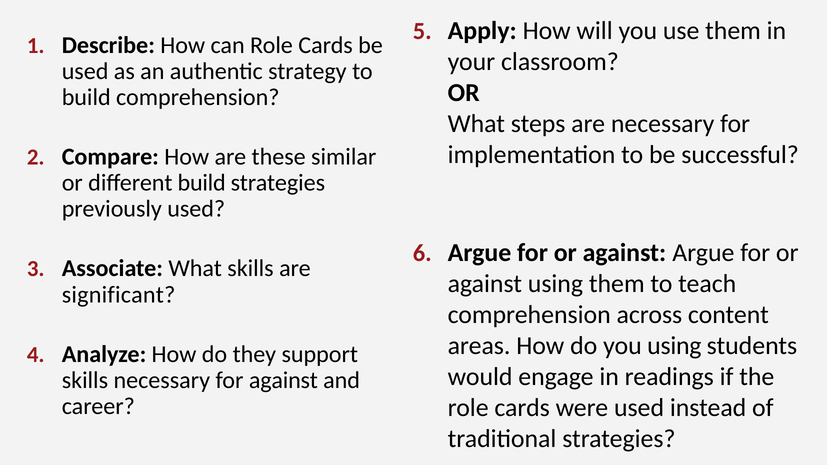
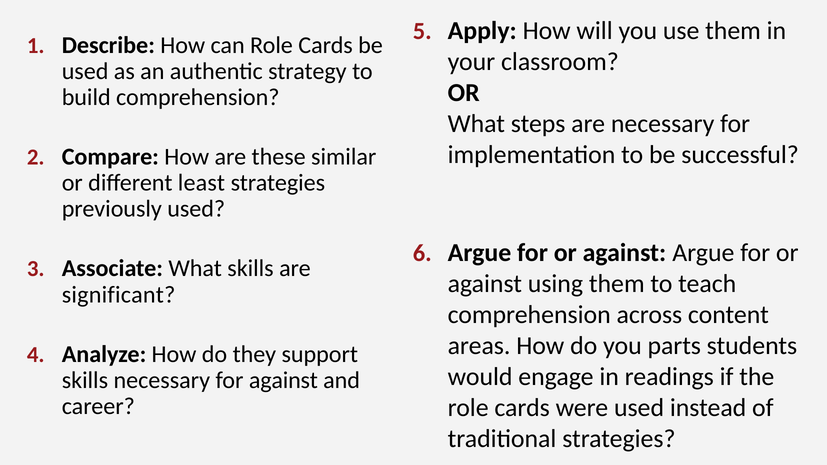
different build: build -> least (201, 183)
you using: using -> parts (674, 346)
